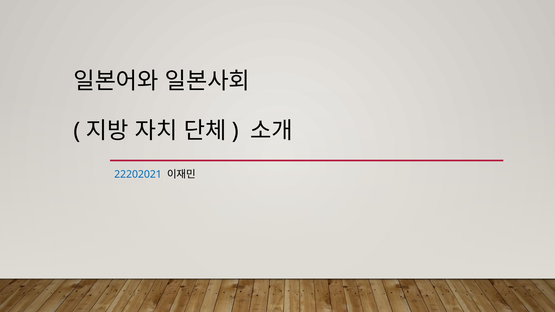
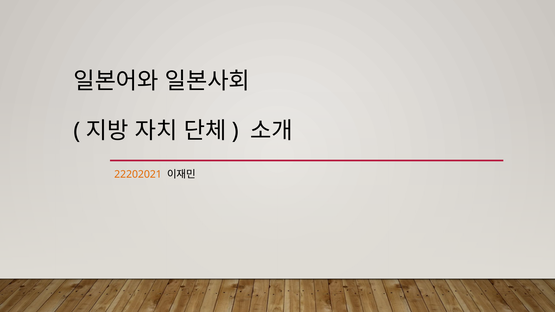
22202021 colour: blue -> orange (138, 174)
